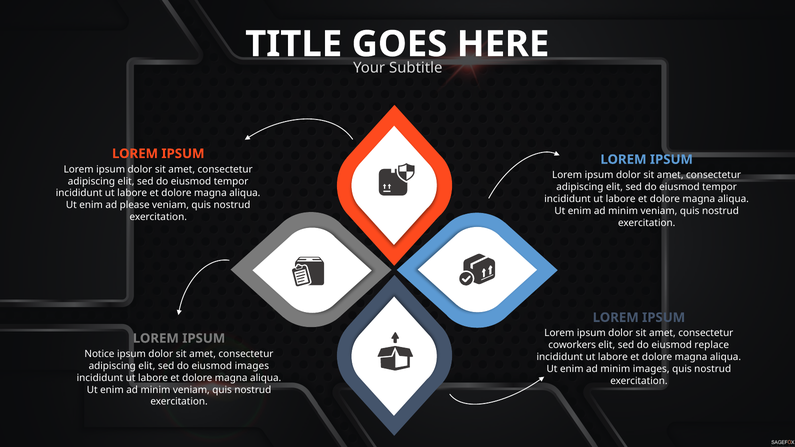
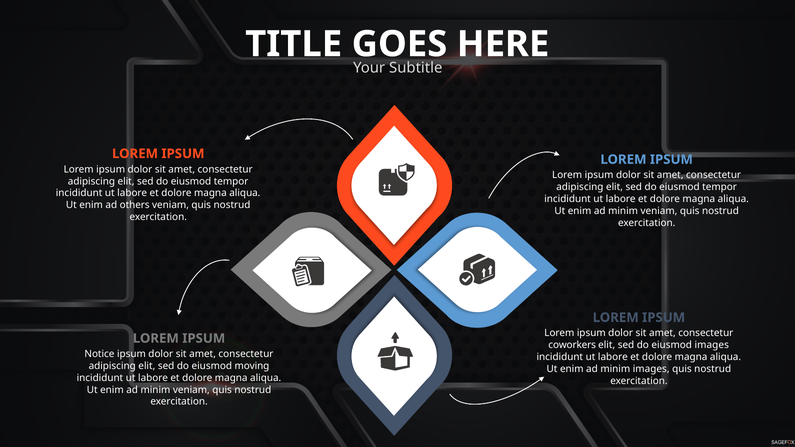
please: please -> others (135, 205)
eiusmod replace: replace -> images (712, 345)
eiusmod images: images -> moving (252, 366)
